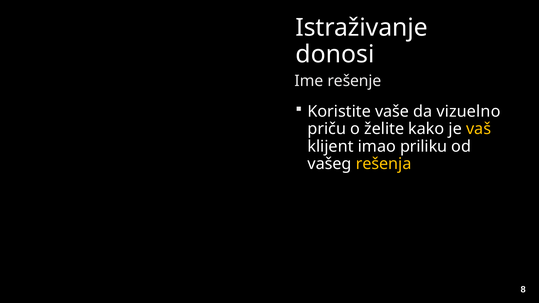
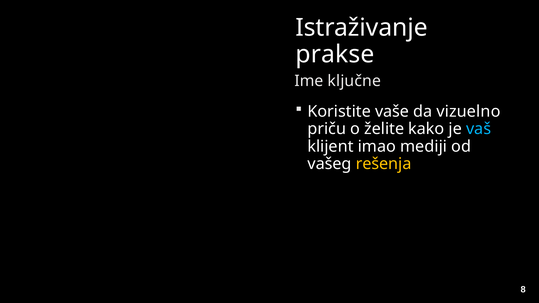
donosi: donosi -> prakse (335, 54)
rešenje: rešenje -> ključne (354, 81)
vaš colour: yellow -> light blue (479, 129)
priliku: priliku -> mediji (424, 146)
